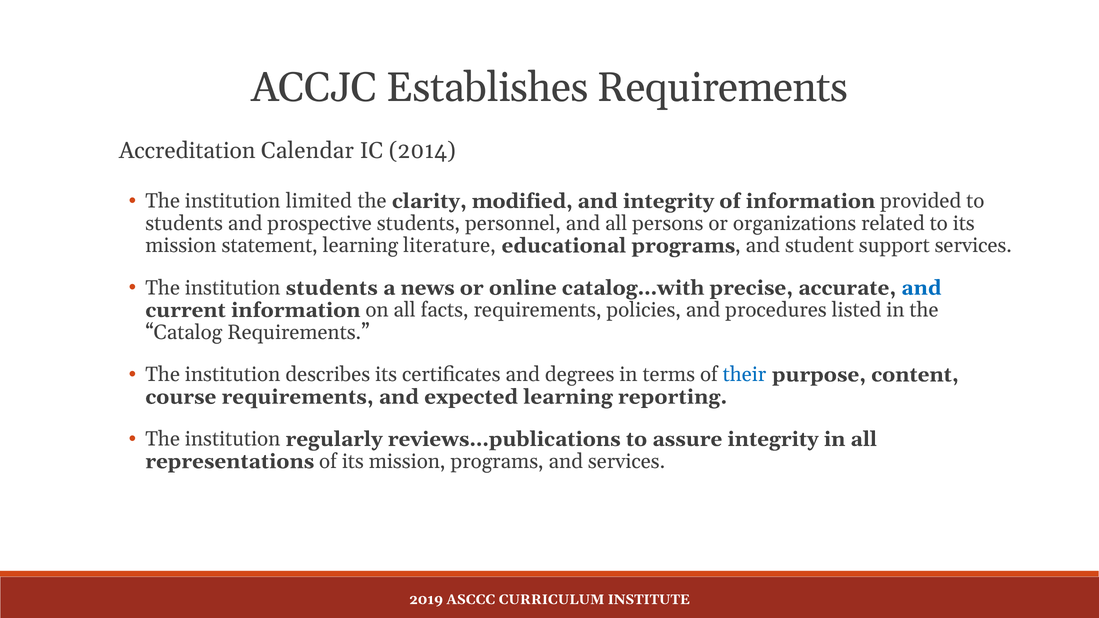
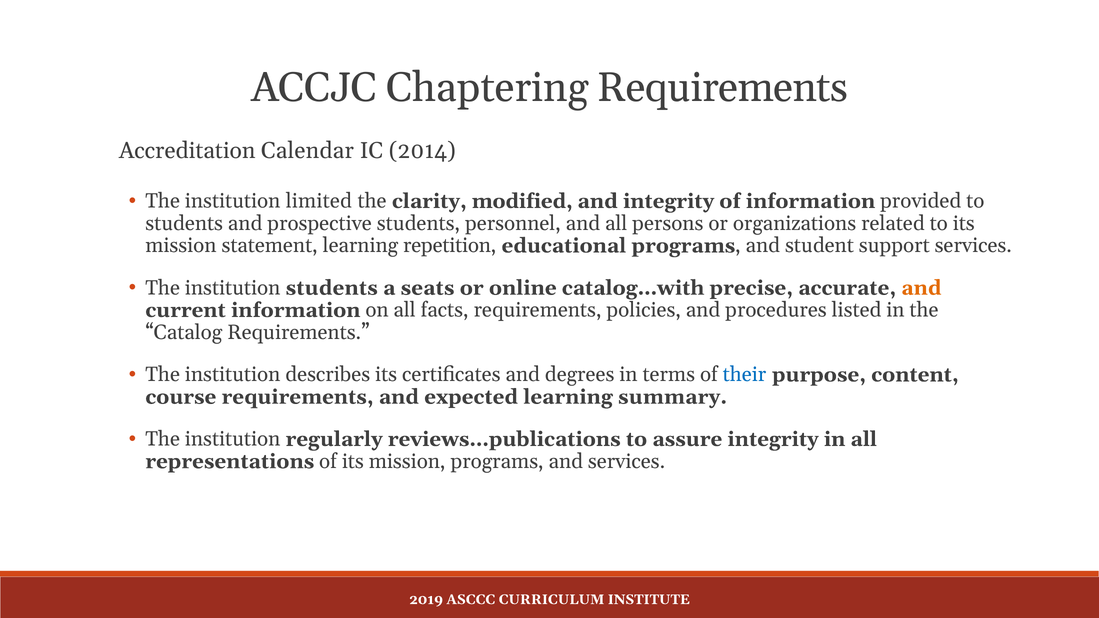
Establishes: Establishes -> Chaptering (487, 87)
literature: literature -> repetition (450, 246)
news: news -> seats (427, 288)
and colour: blue -> orange (921, 288)
reporting: reporting -> summary (673, 397)
